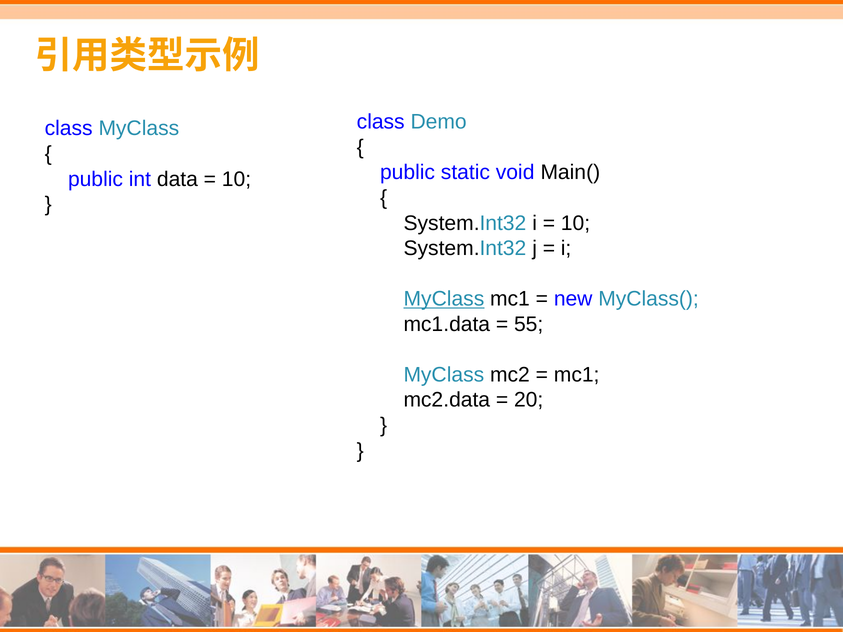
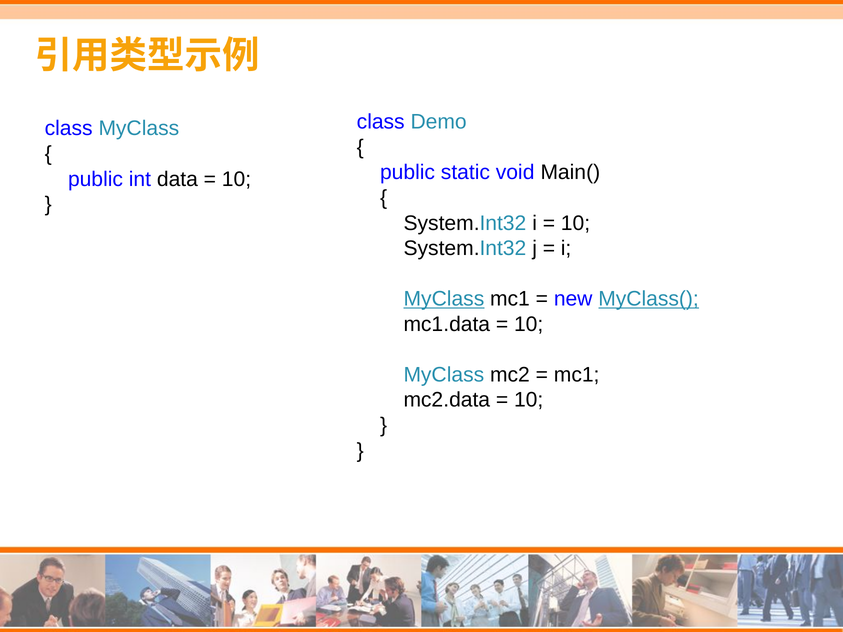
MyClass( underline: none -> present (649, 299)
55: 55 -> 10 (529, 324)
20: 20 -> 10 (529, 400)
